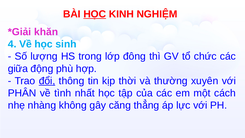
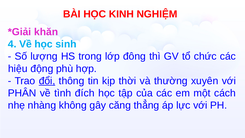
HỌC underline: present -> none (95, 14)
giữa: giữa -> hiệu (18, 69)
nhất: nhất -> đích (85, 93)
